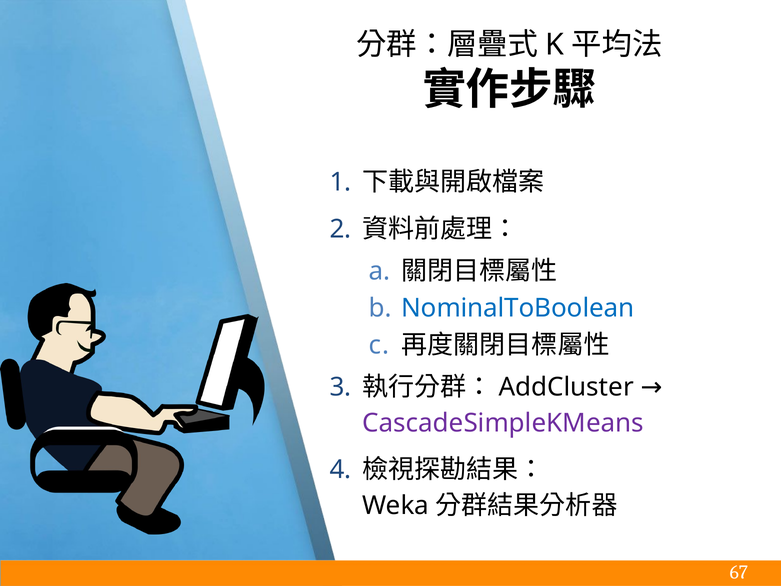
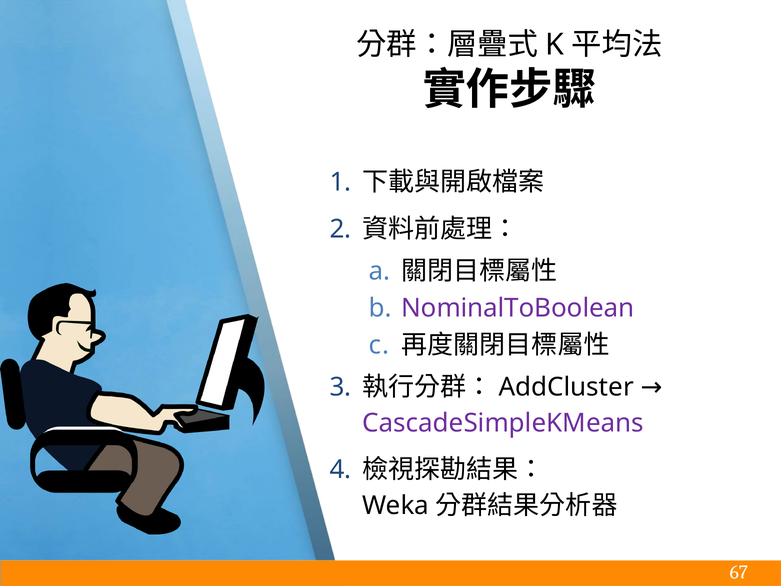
NominalToBoolean colour: blue -> purple (518, 308)
